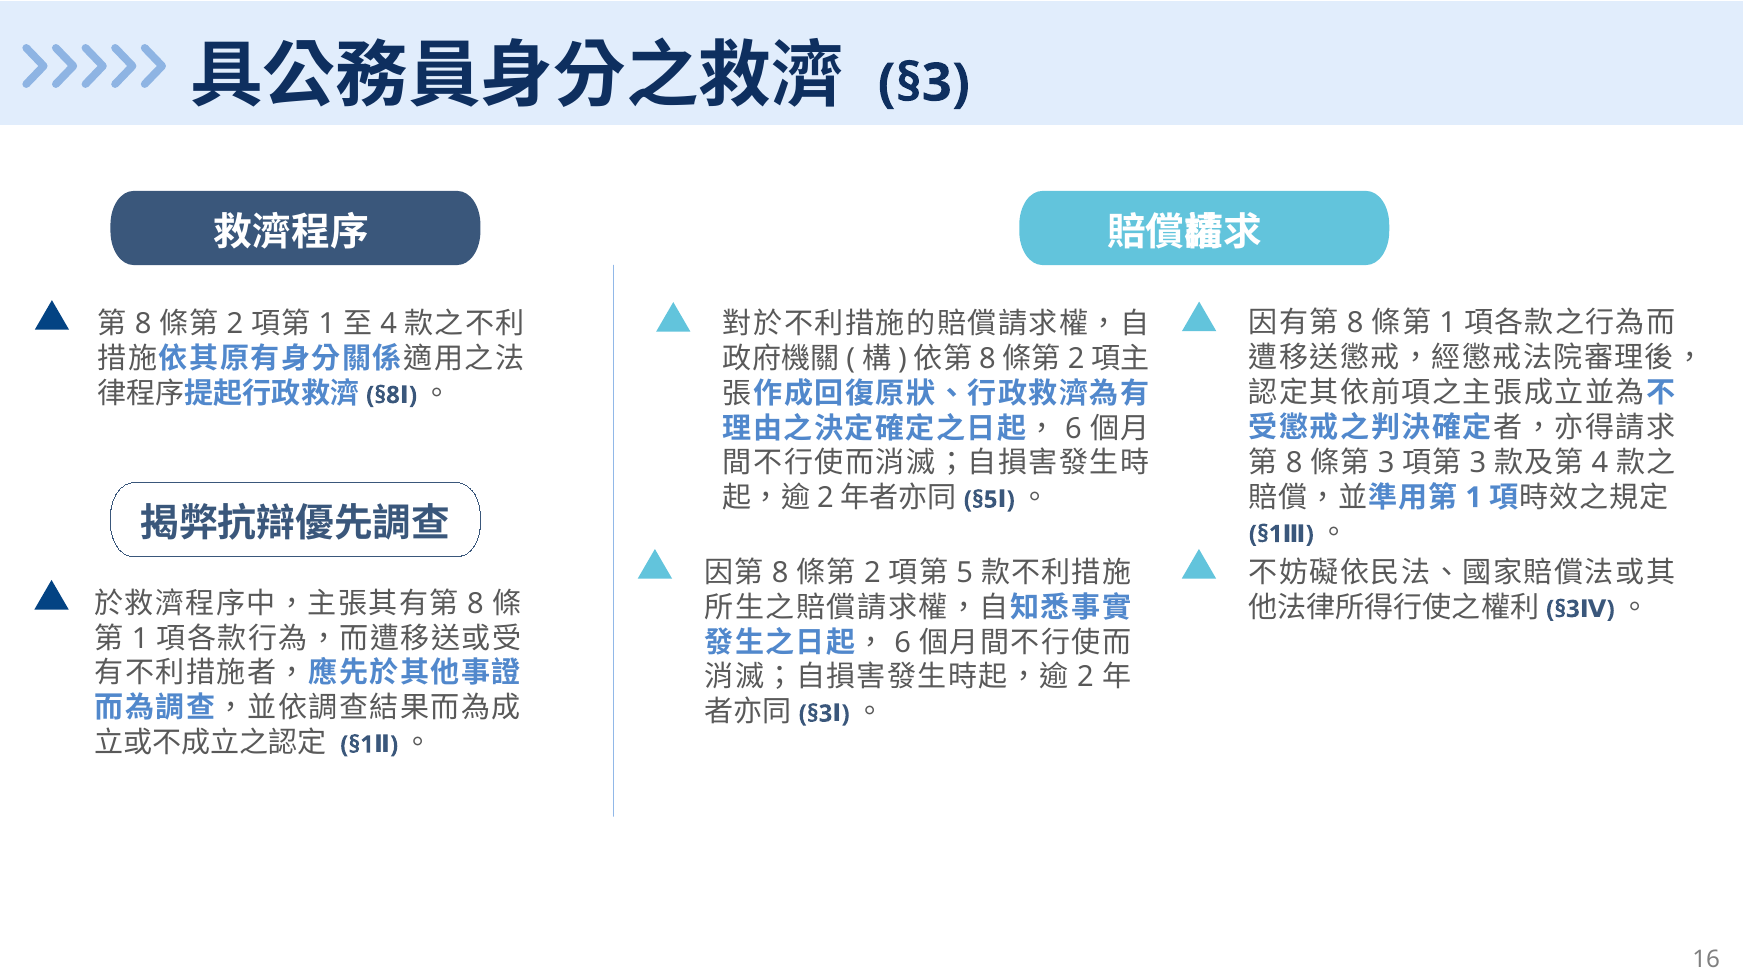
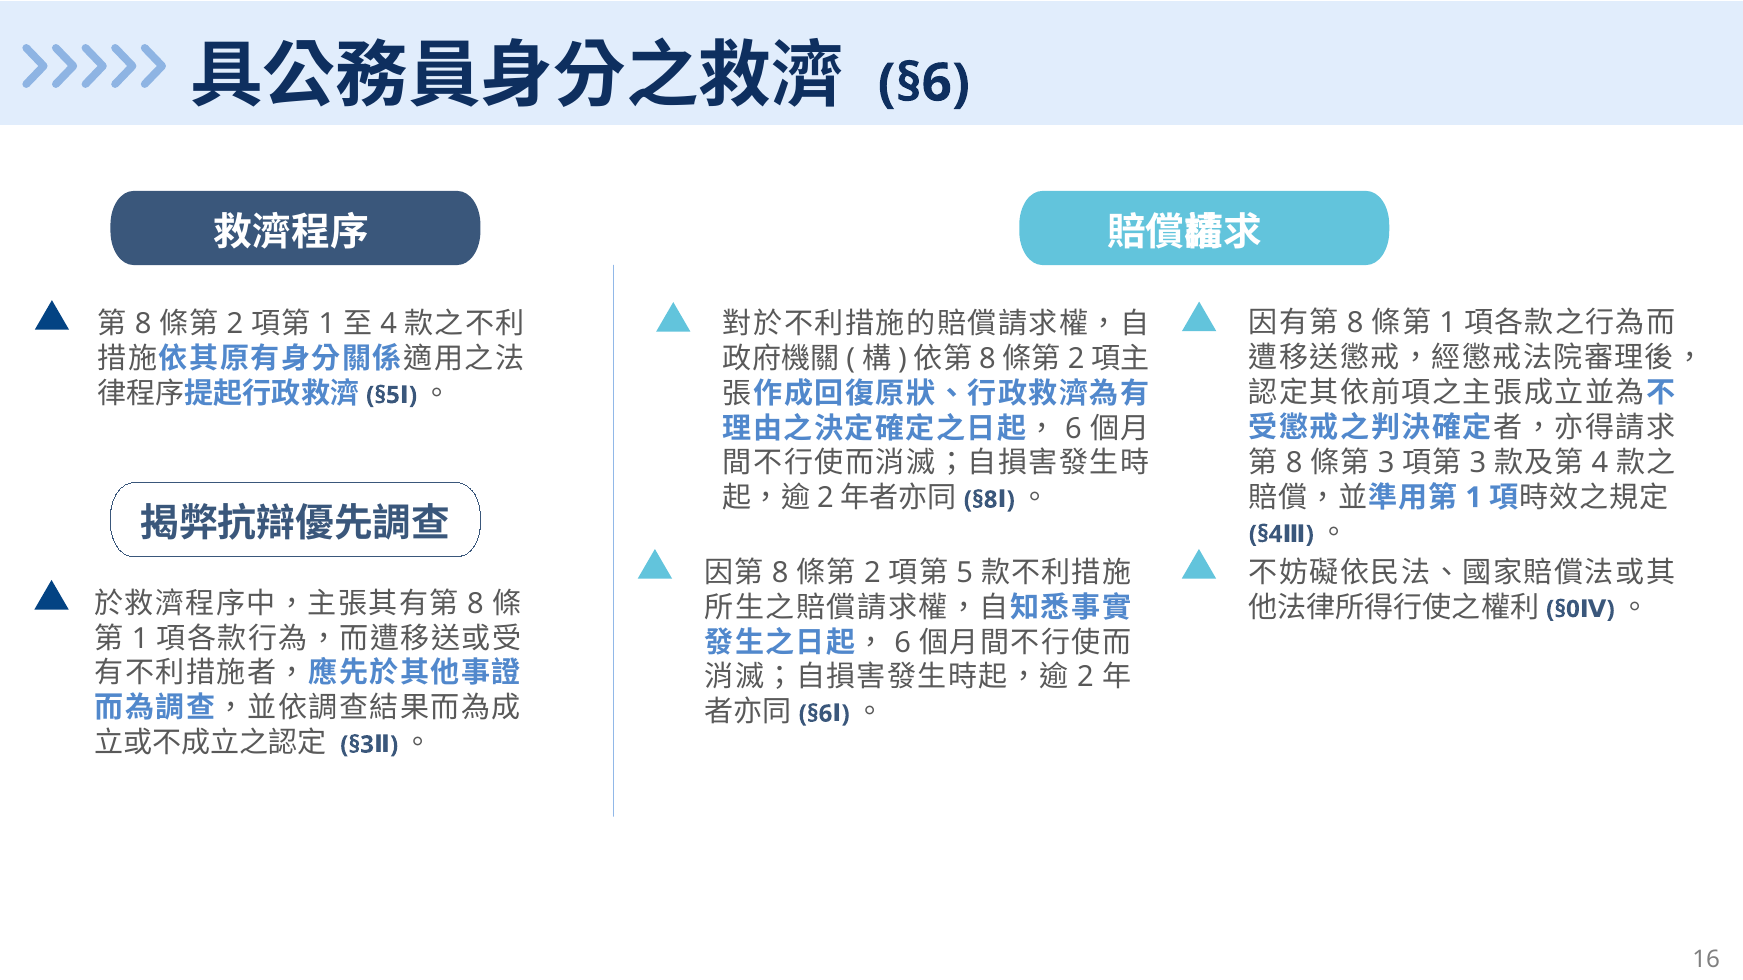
§3: §3 -> §6 (924, 83)
§8: §8 -> §5 (383, 395)
§5: §5 -> §8 (981, 500)
§1: §1 -> §4 (1266, 534)
§3: §3 -> §0 (1563, 609)
§3: §3 -> §6 (816, 714)
§1: §1 -> §3 (357, 745)
